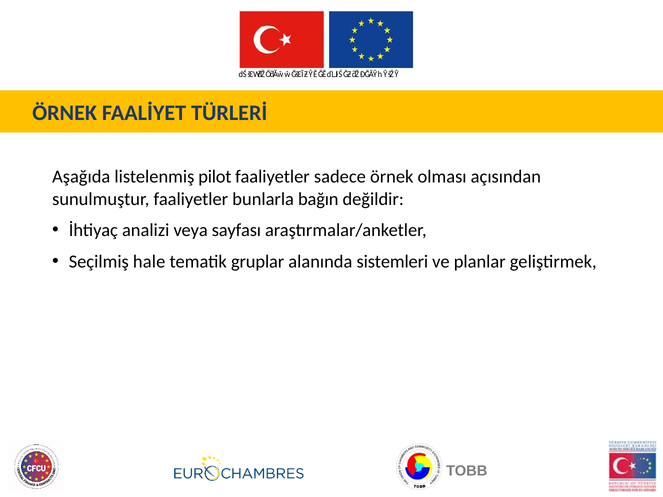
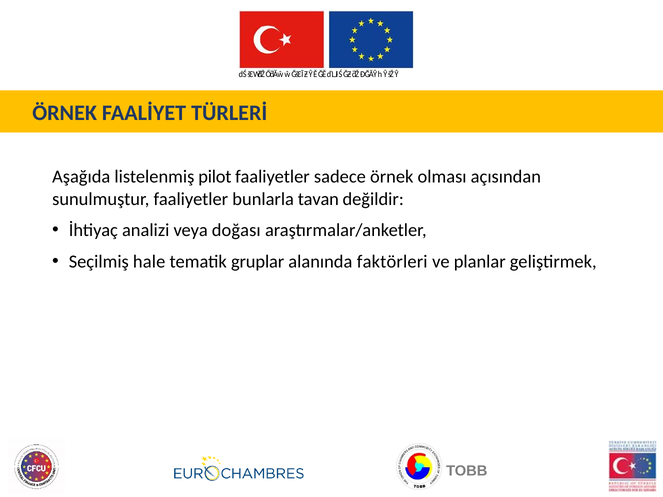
bağın: bağın -> tavan (318, 199)
sayfası: sayfası -> doğası (236, 230)
sistemleri: sistemleri -> faktörleri (392, 262)
